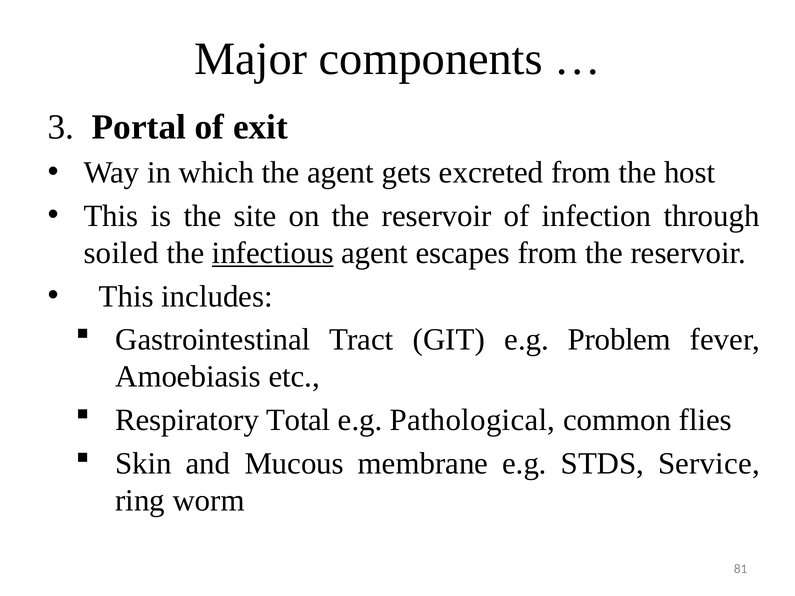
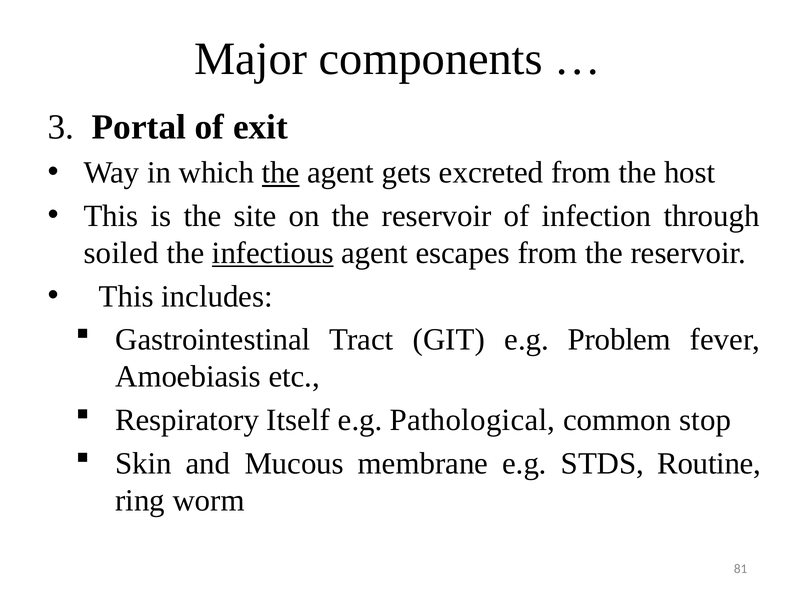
the underline: none -> present (281, 173)
Total: Total -> Itself (298, 420)
flies: flies -> stop (705, 420)
Service: Service -> Routine (709, 464)
